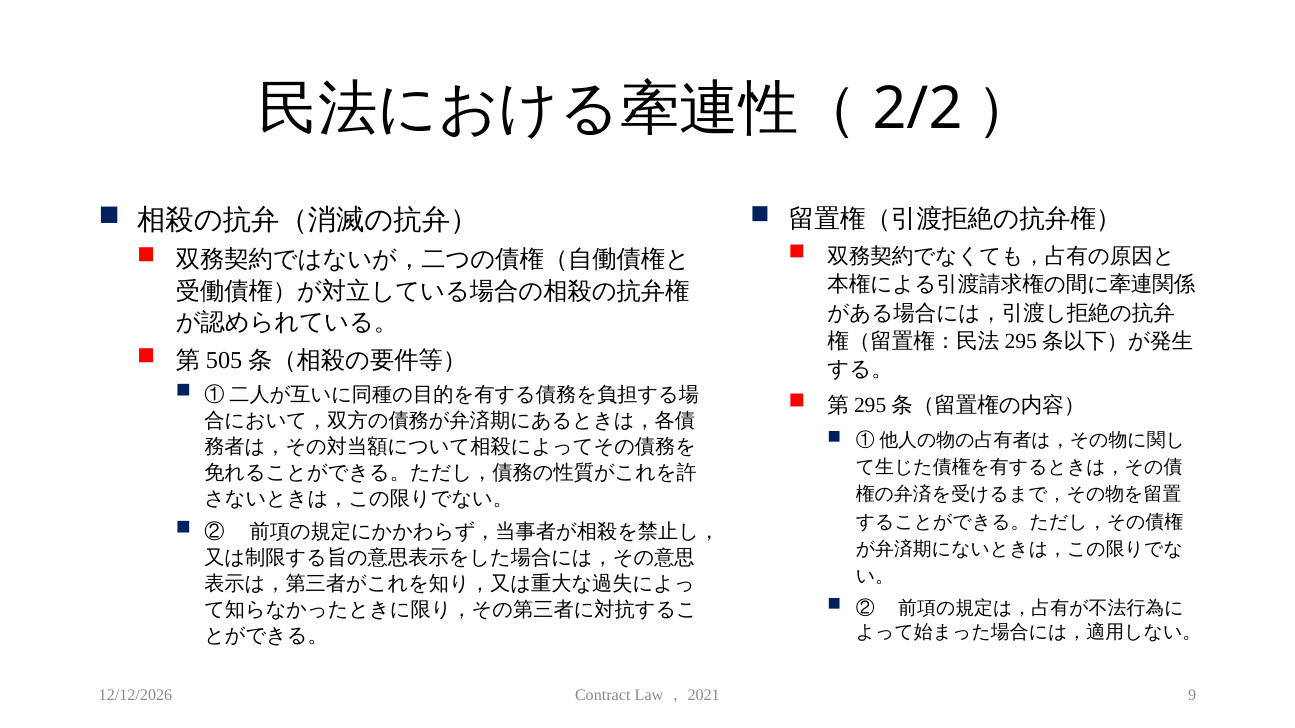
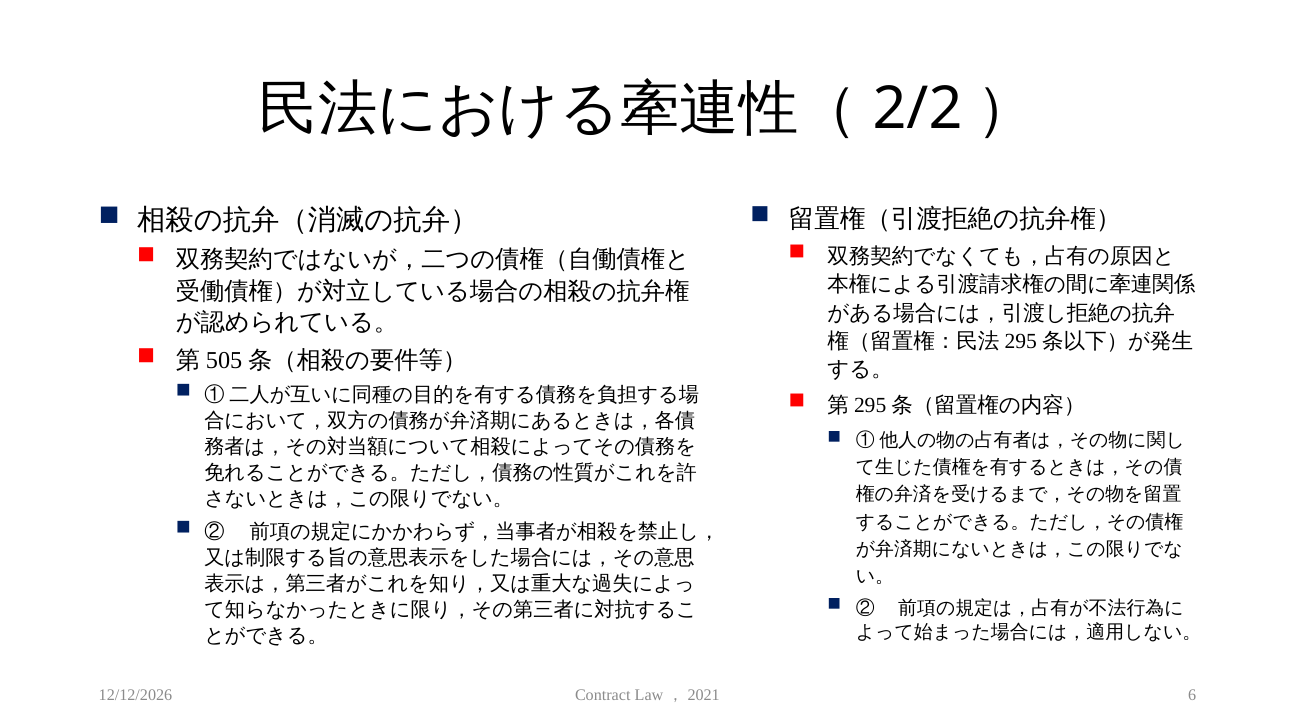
9: 9 -> 6 (1192, 696)
